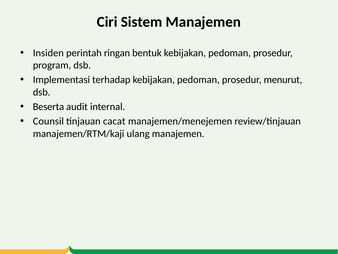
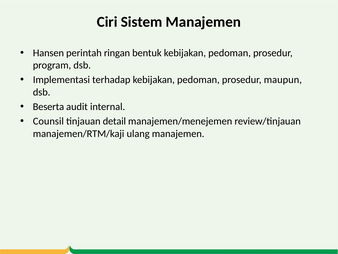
Insiden: Insiden -> Hansen (48, 53)
menurut: menurut -> maupun (283, 80)
cacat: cacat -> detail (114, 121)
